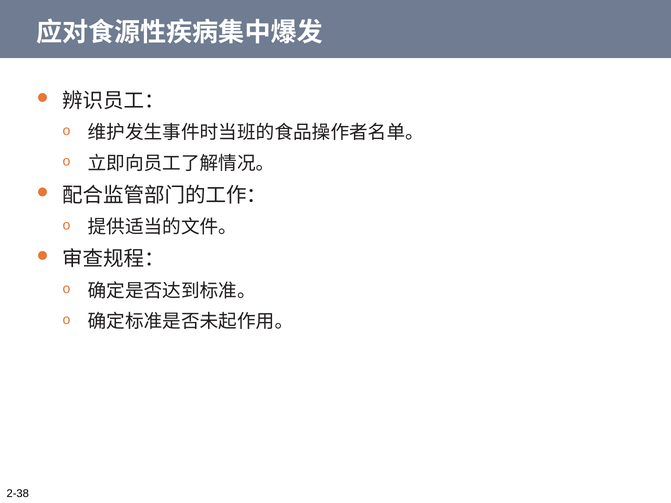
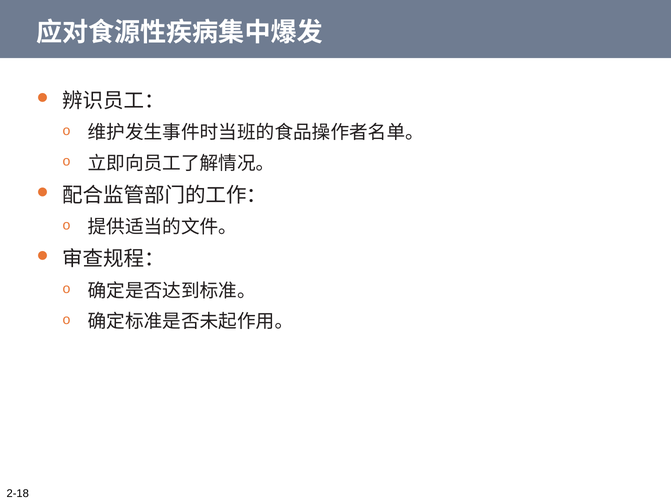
2-38: 2-38 -> 2-18 (18, 494)
